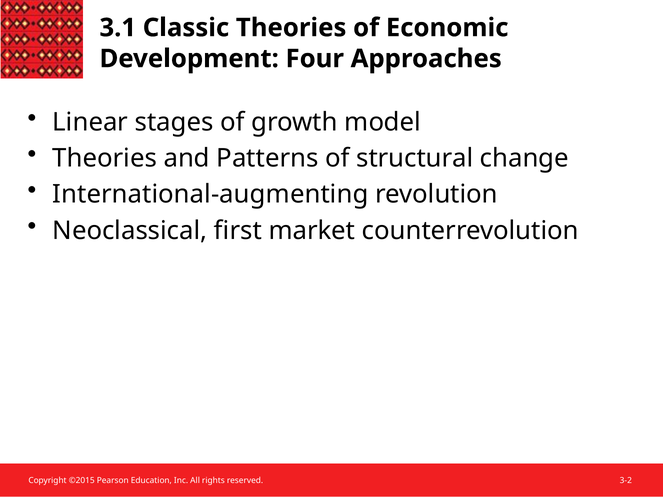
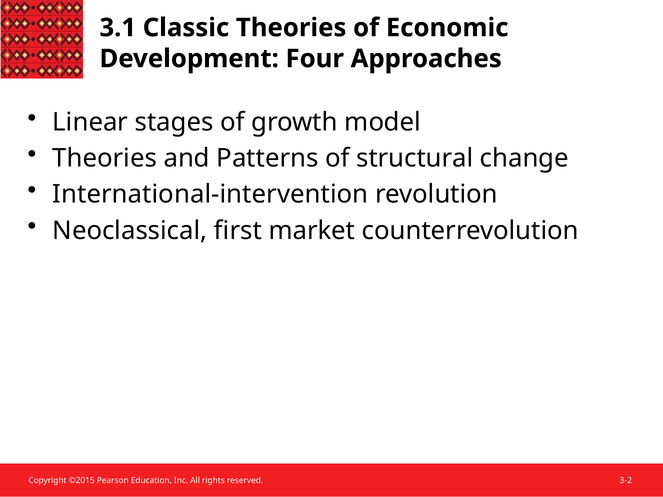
International-augmenting: International-augmenting -> International-intervention (210, 195)
